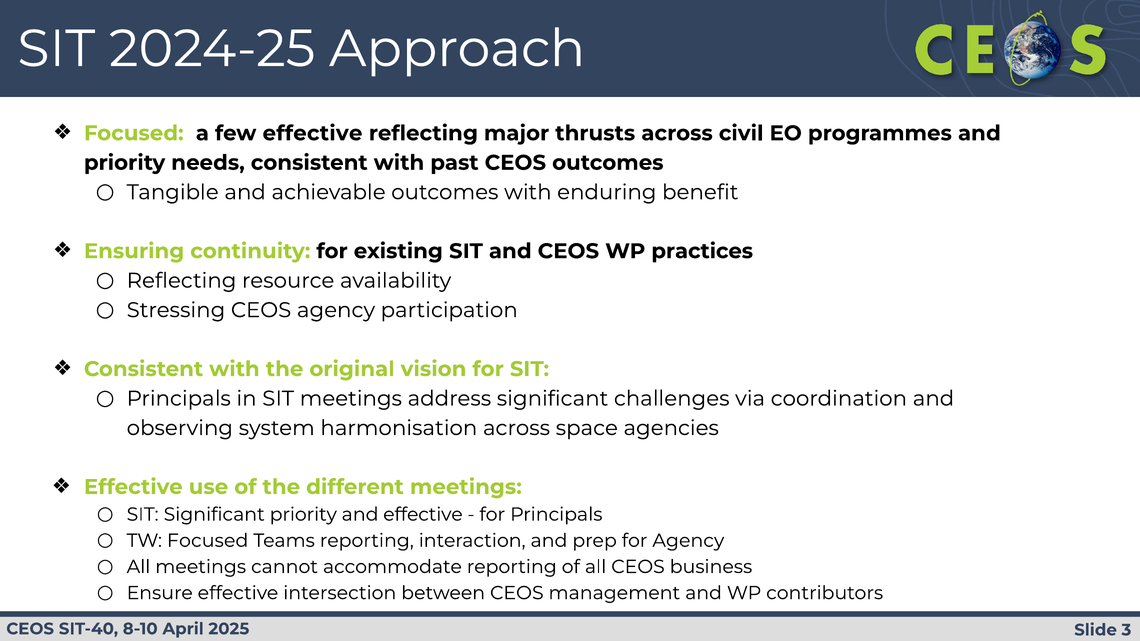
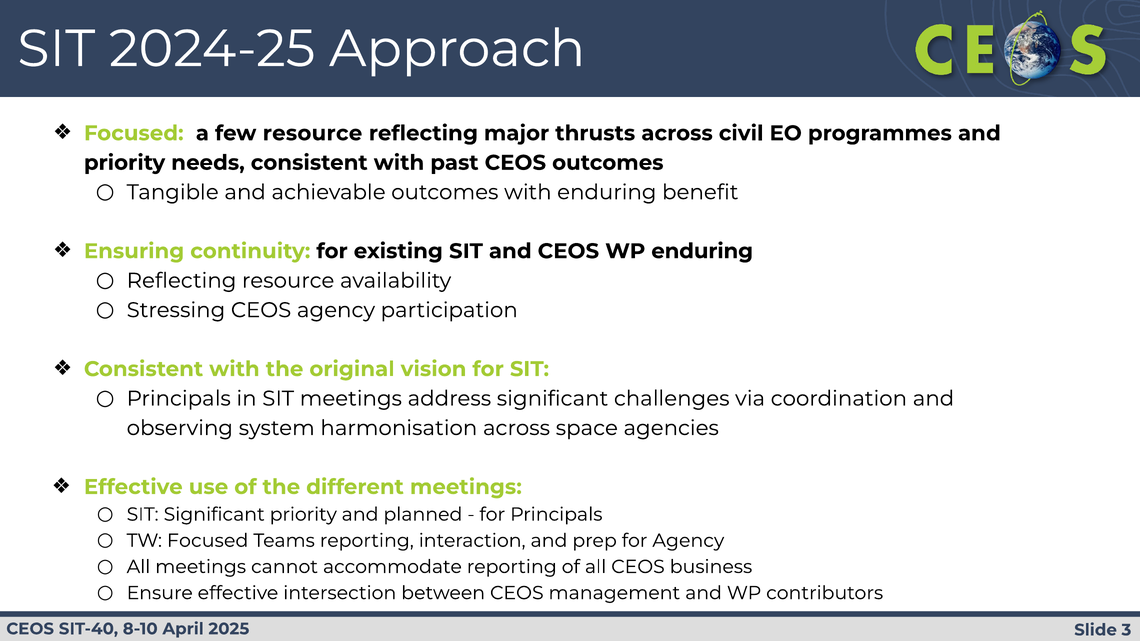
few effective: effective -> resource (312, 133)
WP practices: practices -> enduring (702, 251)
and effective: effective -> planned (423, 515)
